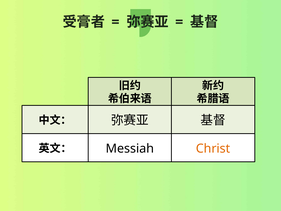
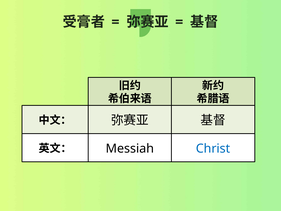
Christ colour: orange -> blue (213, 148)
